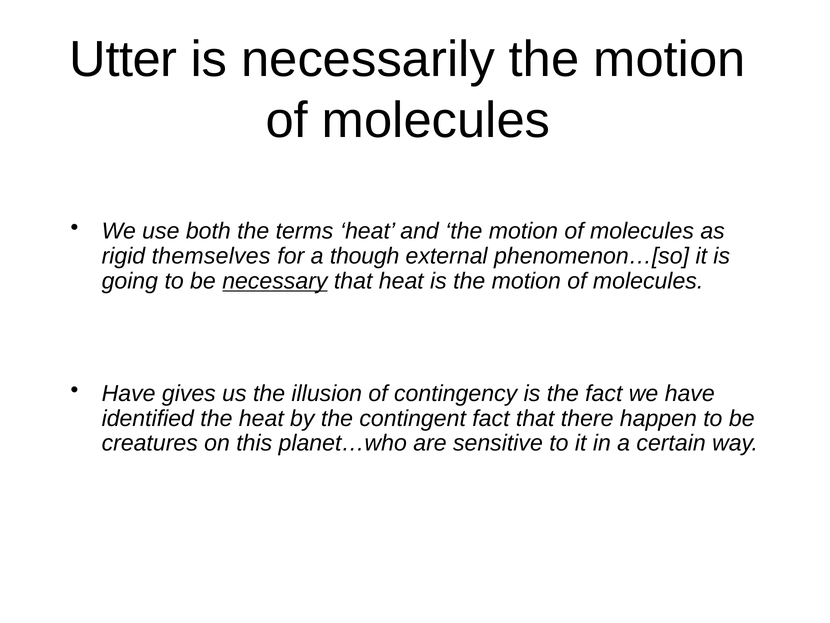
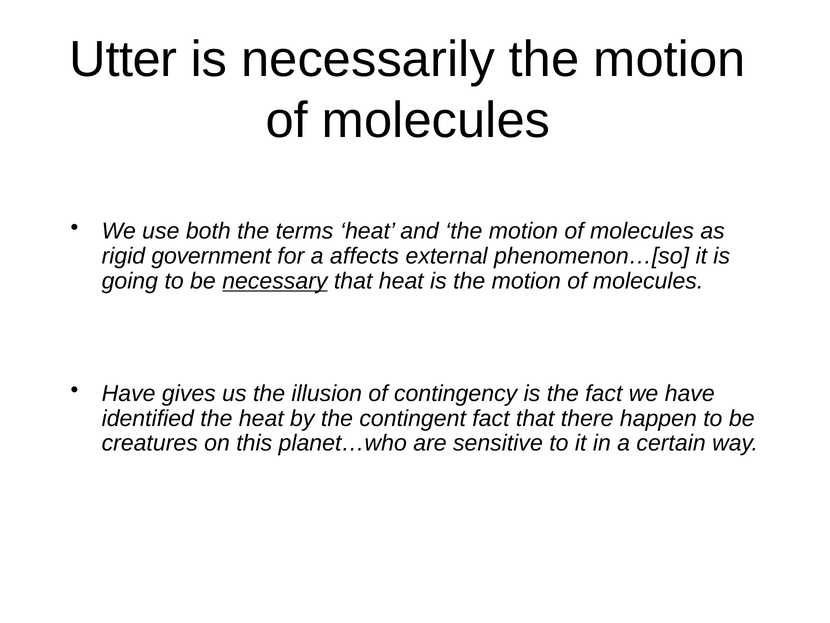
themselves: themselves -> government (211, 256)
though: though -> affects (364, 256)
